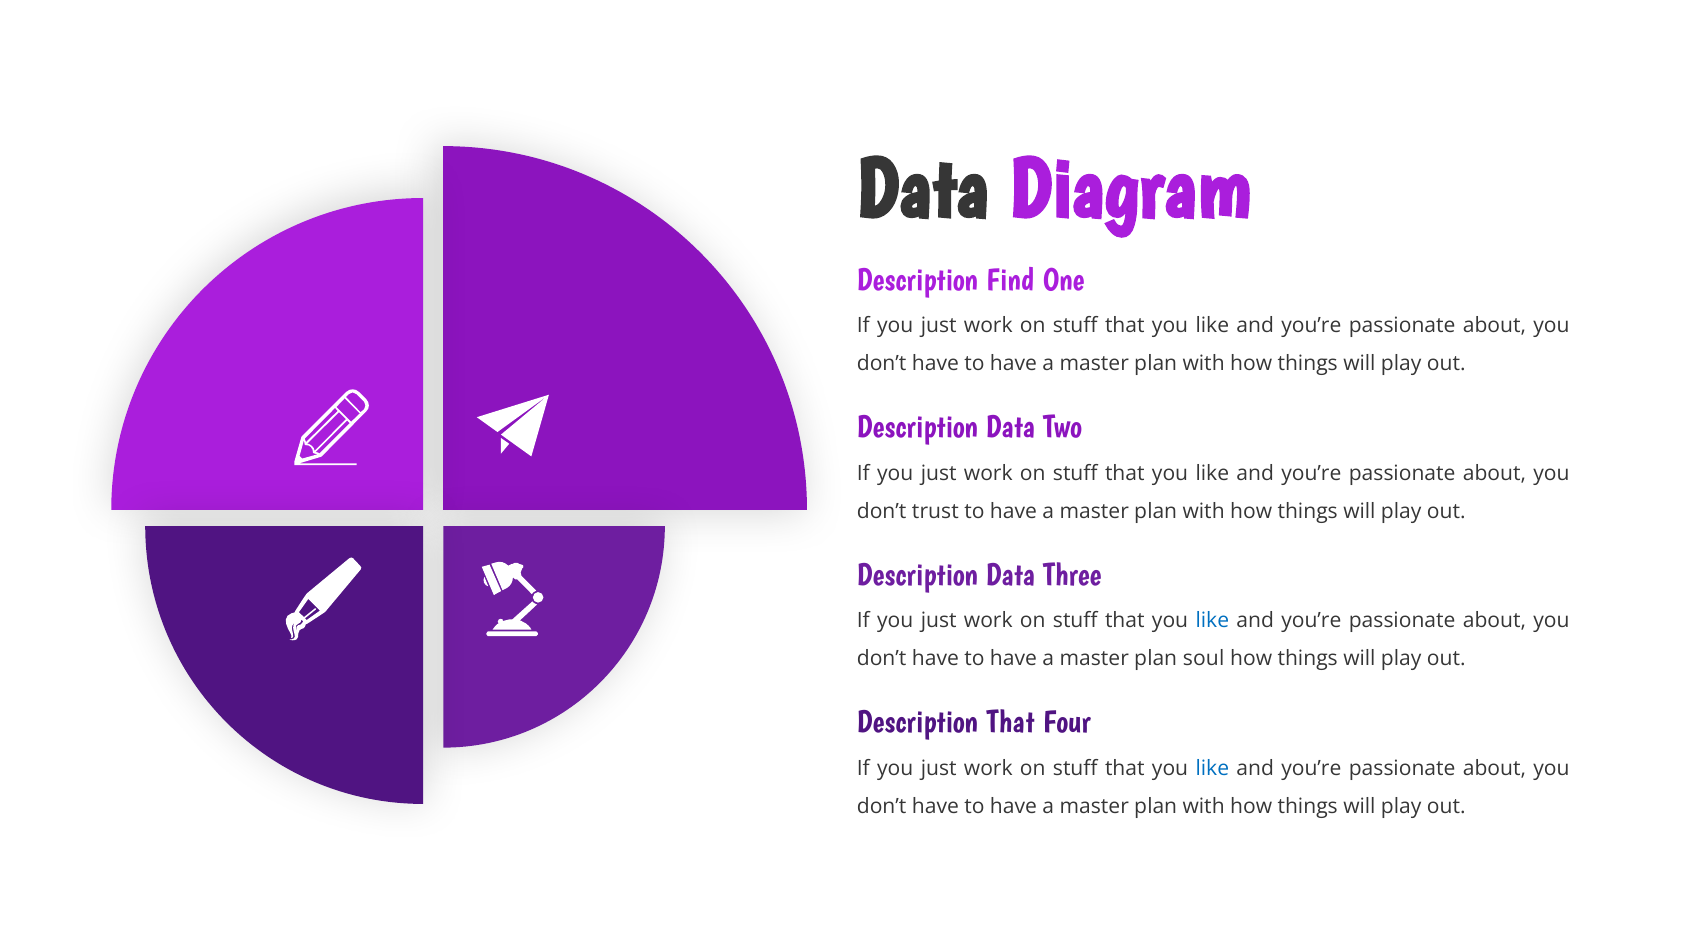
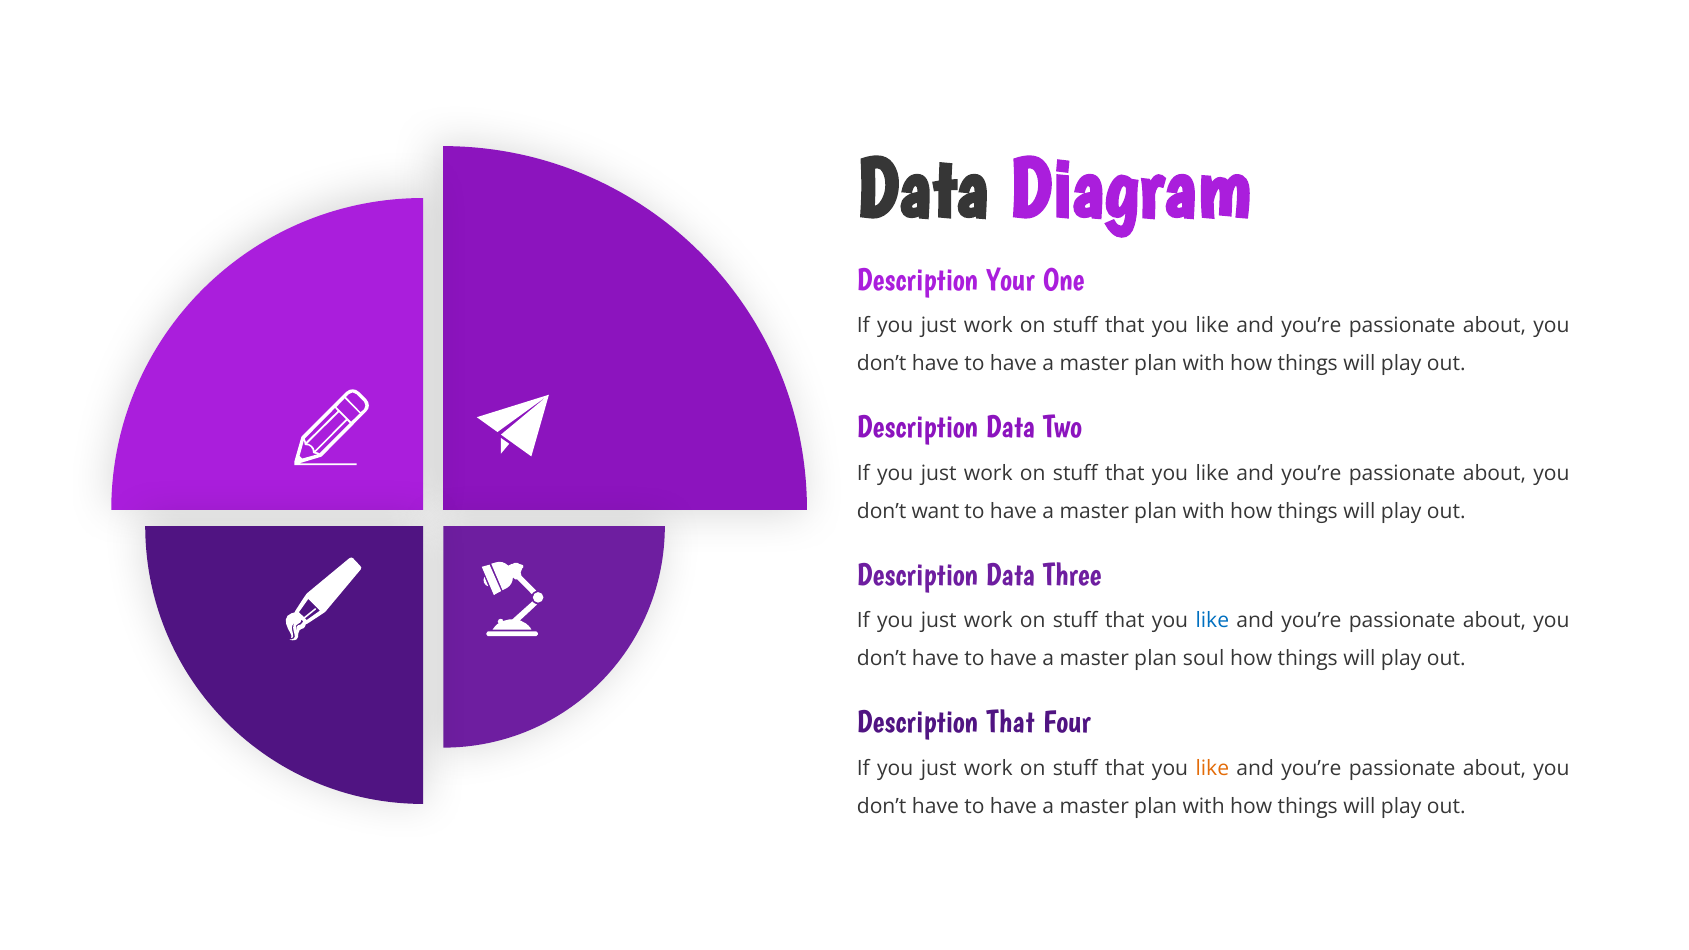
Find: Find -> Your (1010, 280)
trust: trust -> want (936, 511)
like colour: blue -> orange (1212, 768)
